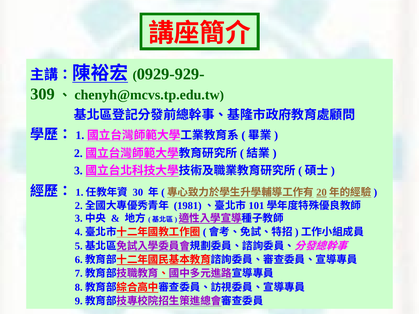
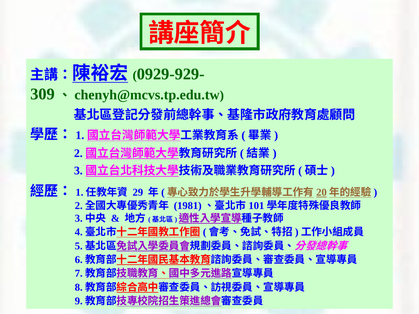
30: 30 -> 29 (138, 193)
